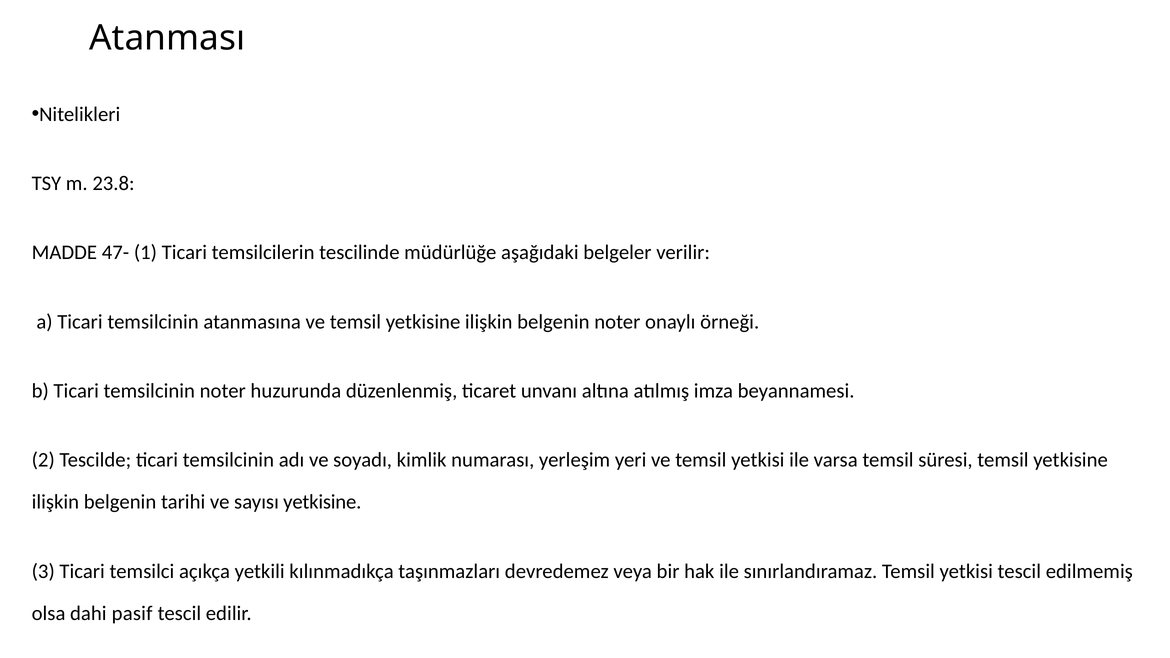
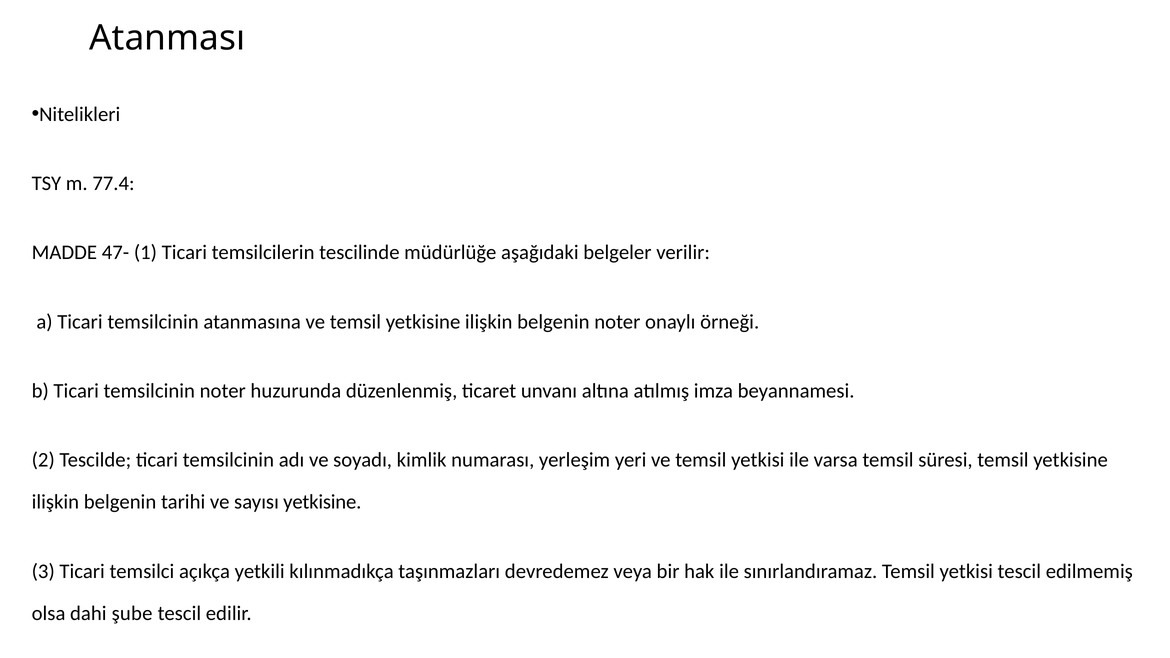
23.8: 23.8 -> 77.4 (113, 184)
pasif: pasif -> şube (132, 614)
